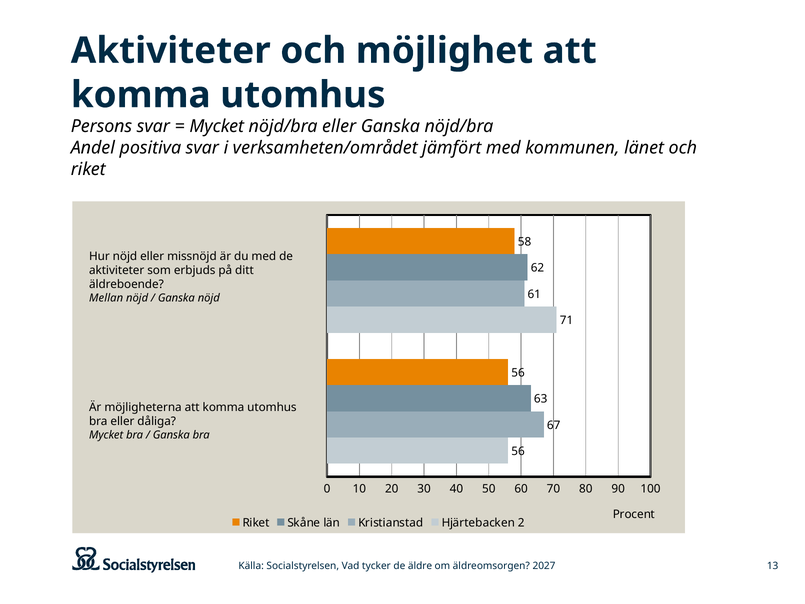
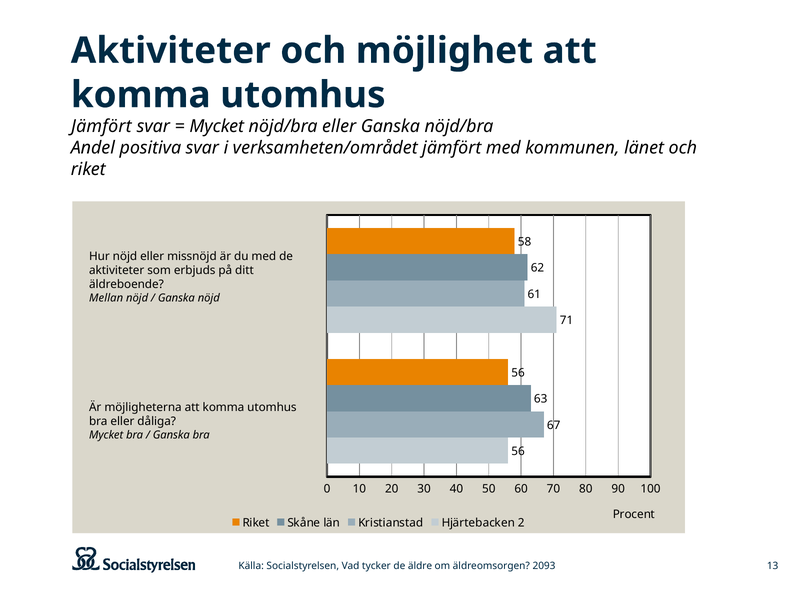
Persons: Persons -> Jämfört (101, 126)
2027: 2027 -> 2093 (544, 566)
